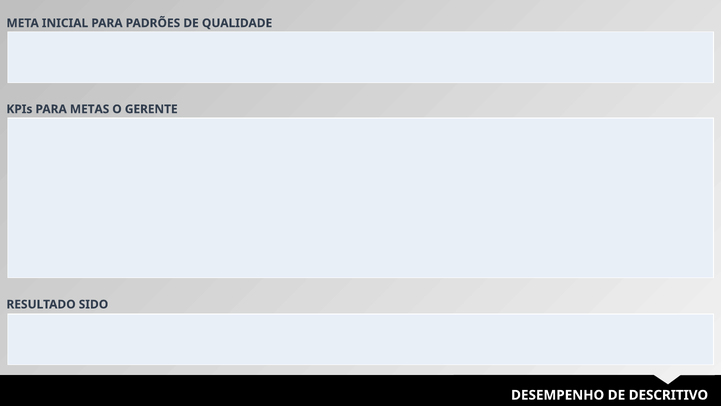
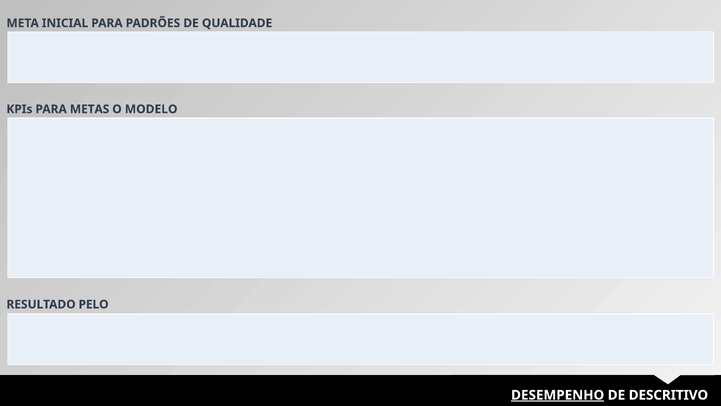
GERENTE: GERENTE -> MODELO (151, 109)
SIDO: SIDO -> PELO (94, 304)
DESEMPENHO underline: none -> present (558, 395)
